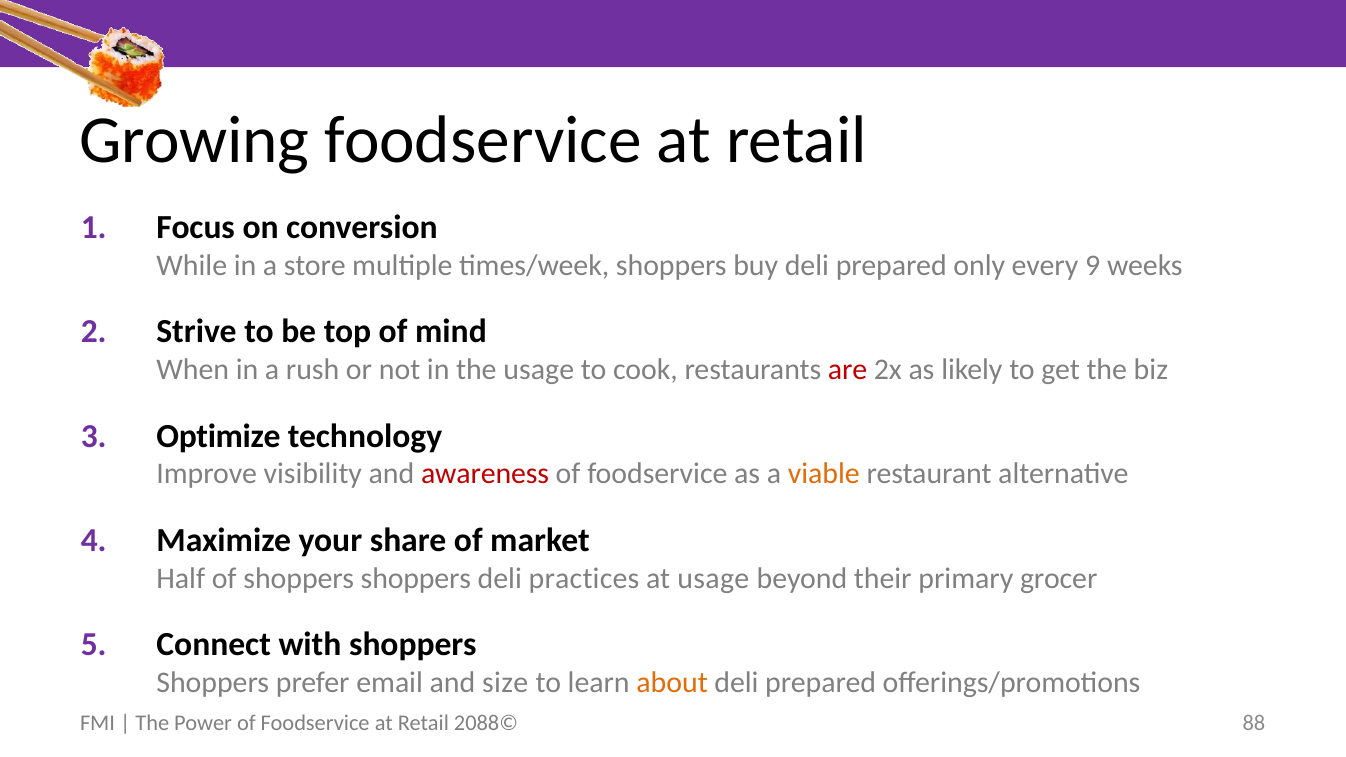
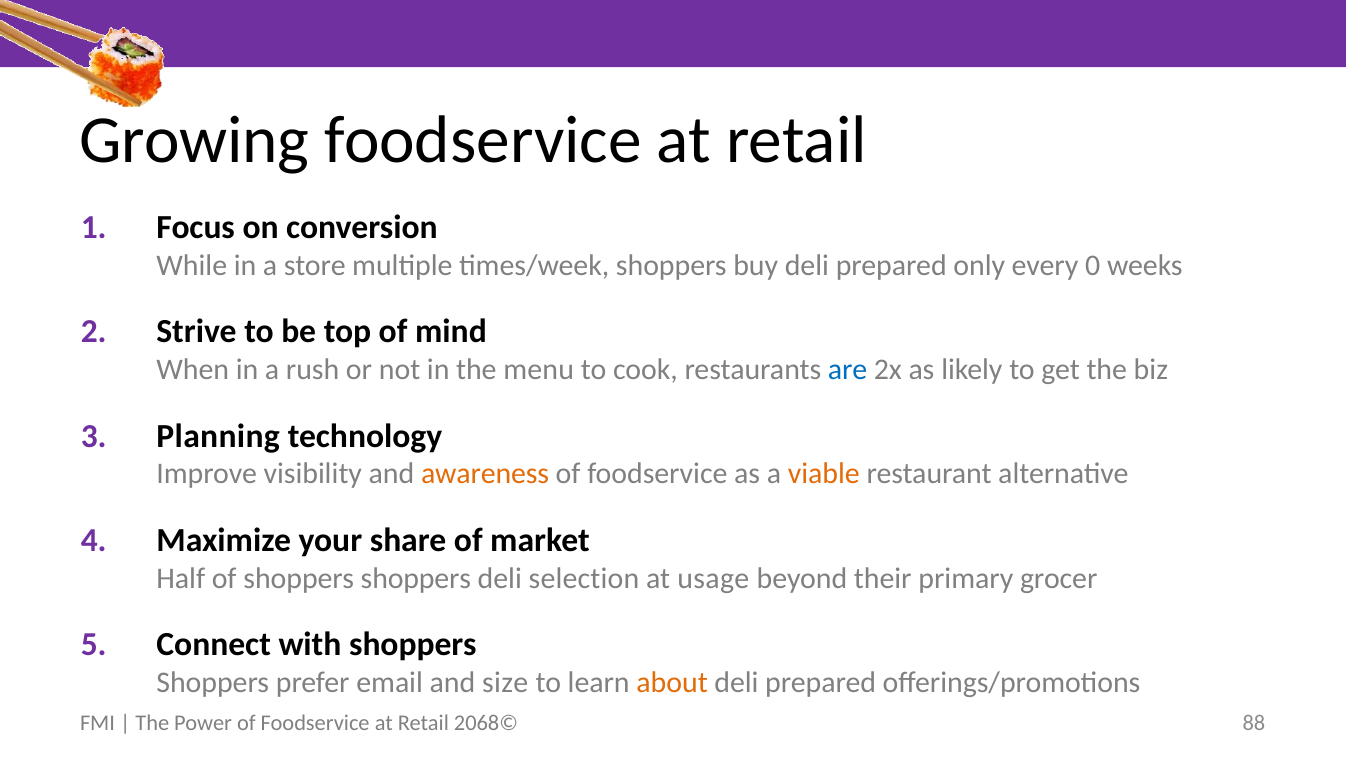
9: 9 -> 0 (1093, 265)
the usage: usage -> menu (539, 370)
are colour: red -> blue (848, 370)
Optimize: Optimize -> Planning (218, 436)
awareness colour: red -> orange (485, 474)
practices: practices -> selection (584, 578)
2088©: 2088© -> 2068© (486, 723)
